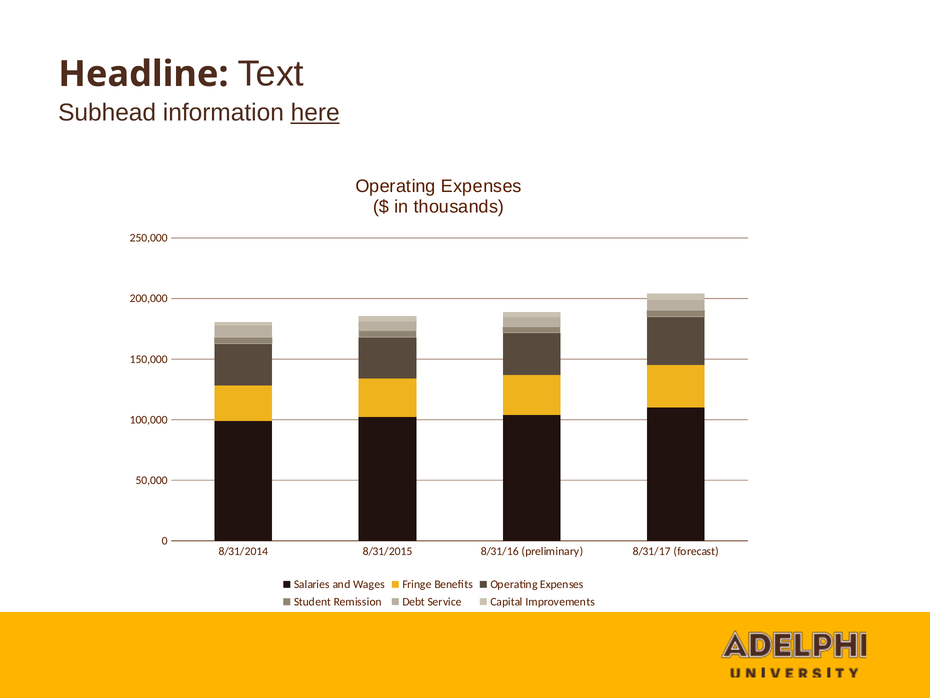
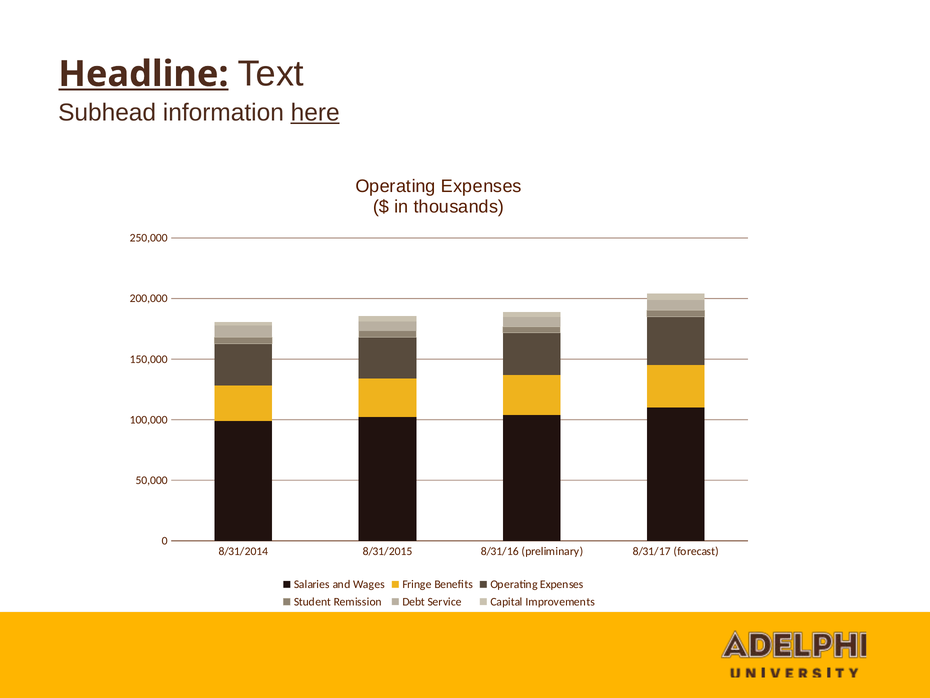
Headline underline: none -> present (143, 74)
